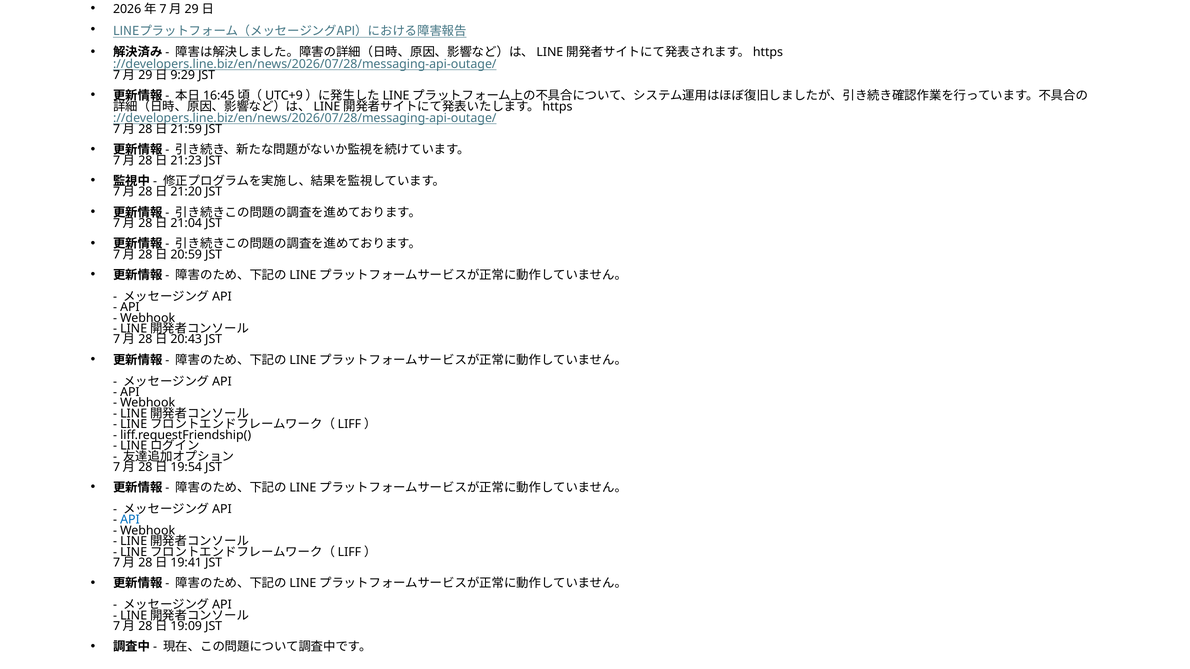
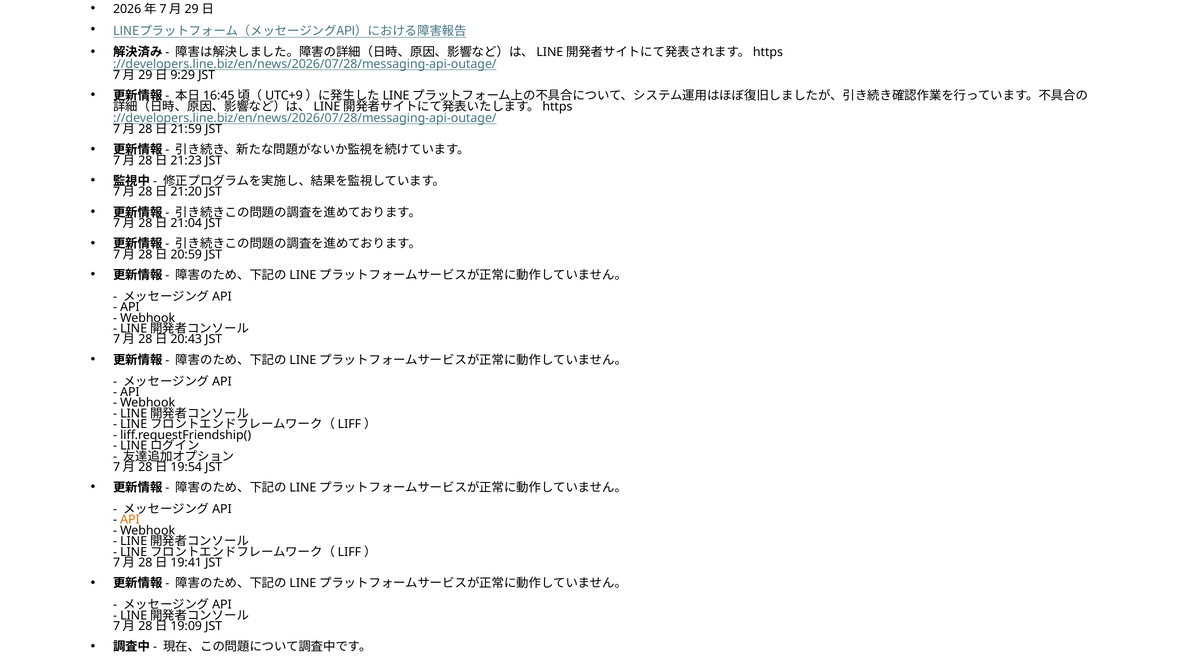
API colour: blue -> orange (130, 520)
